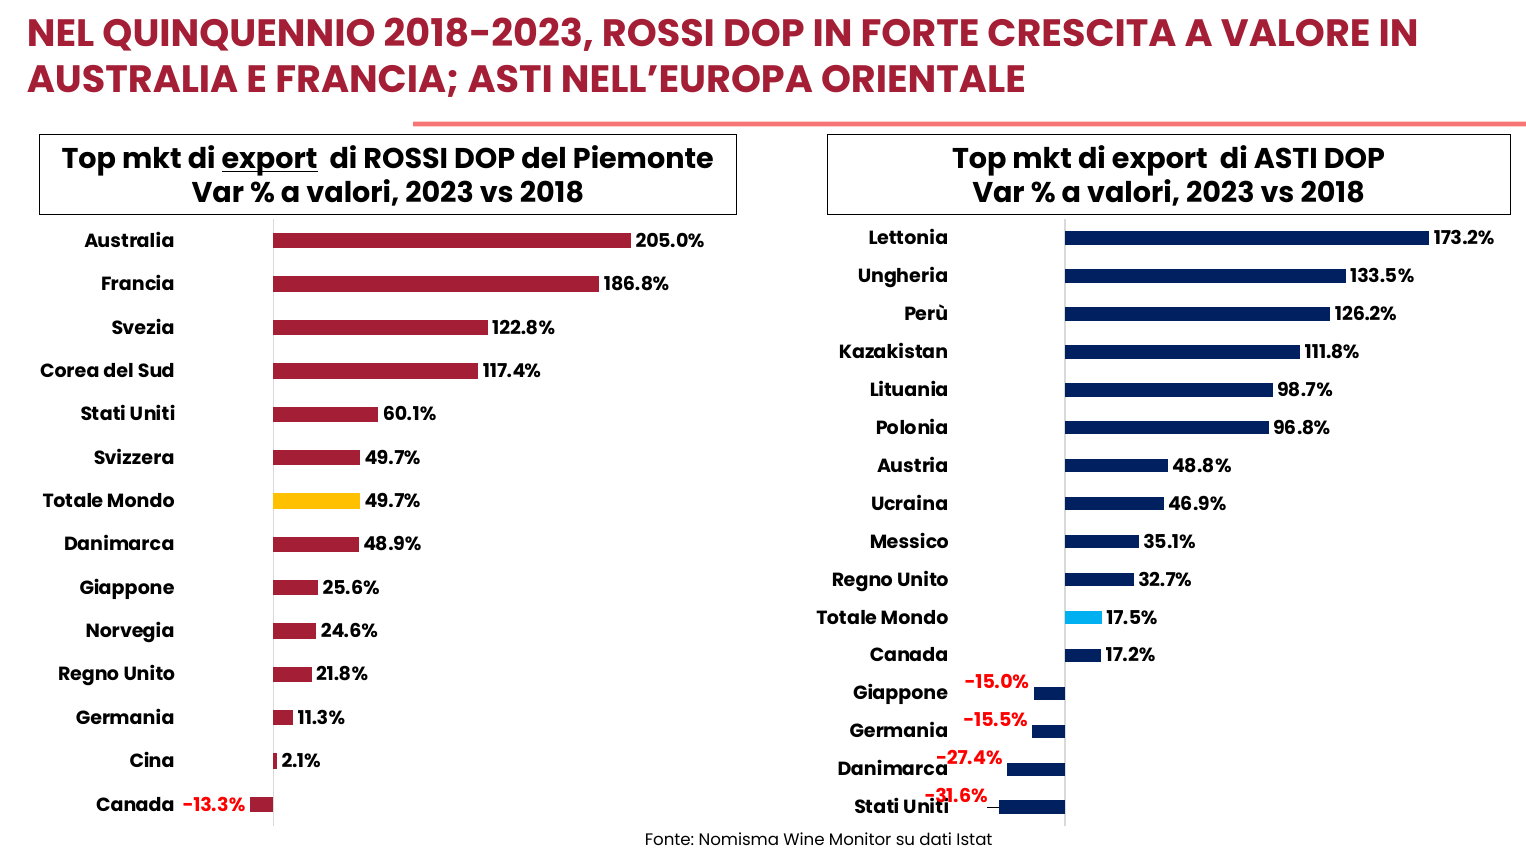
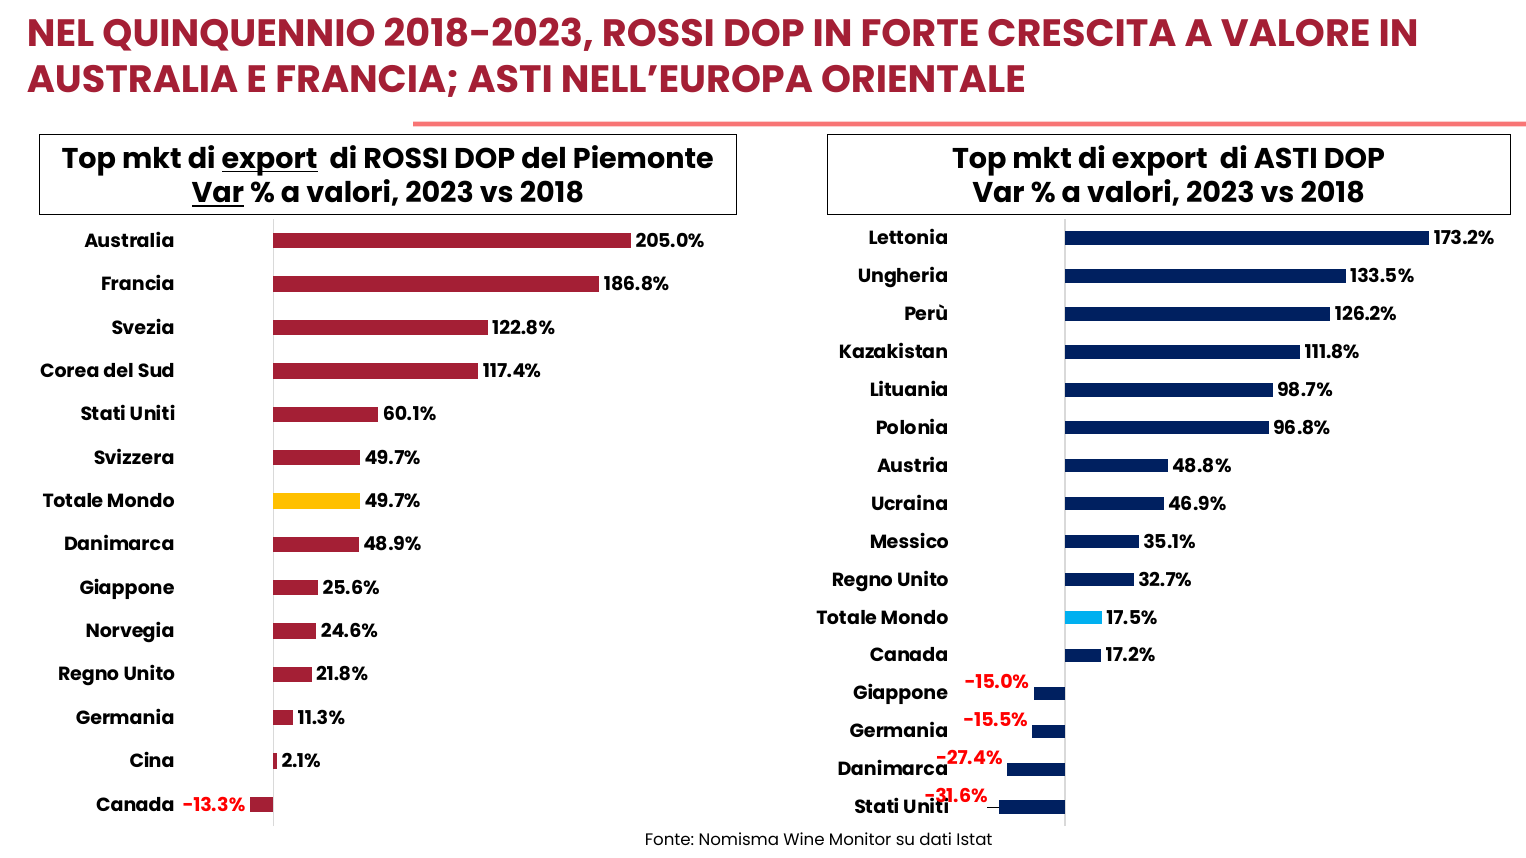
Var underline: none -> present (218, 194)
